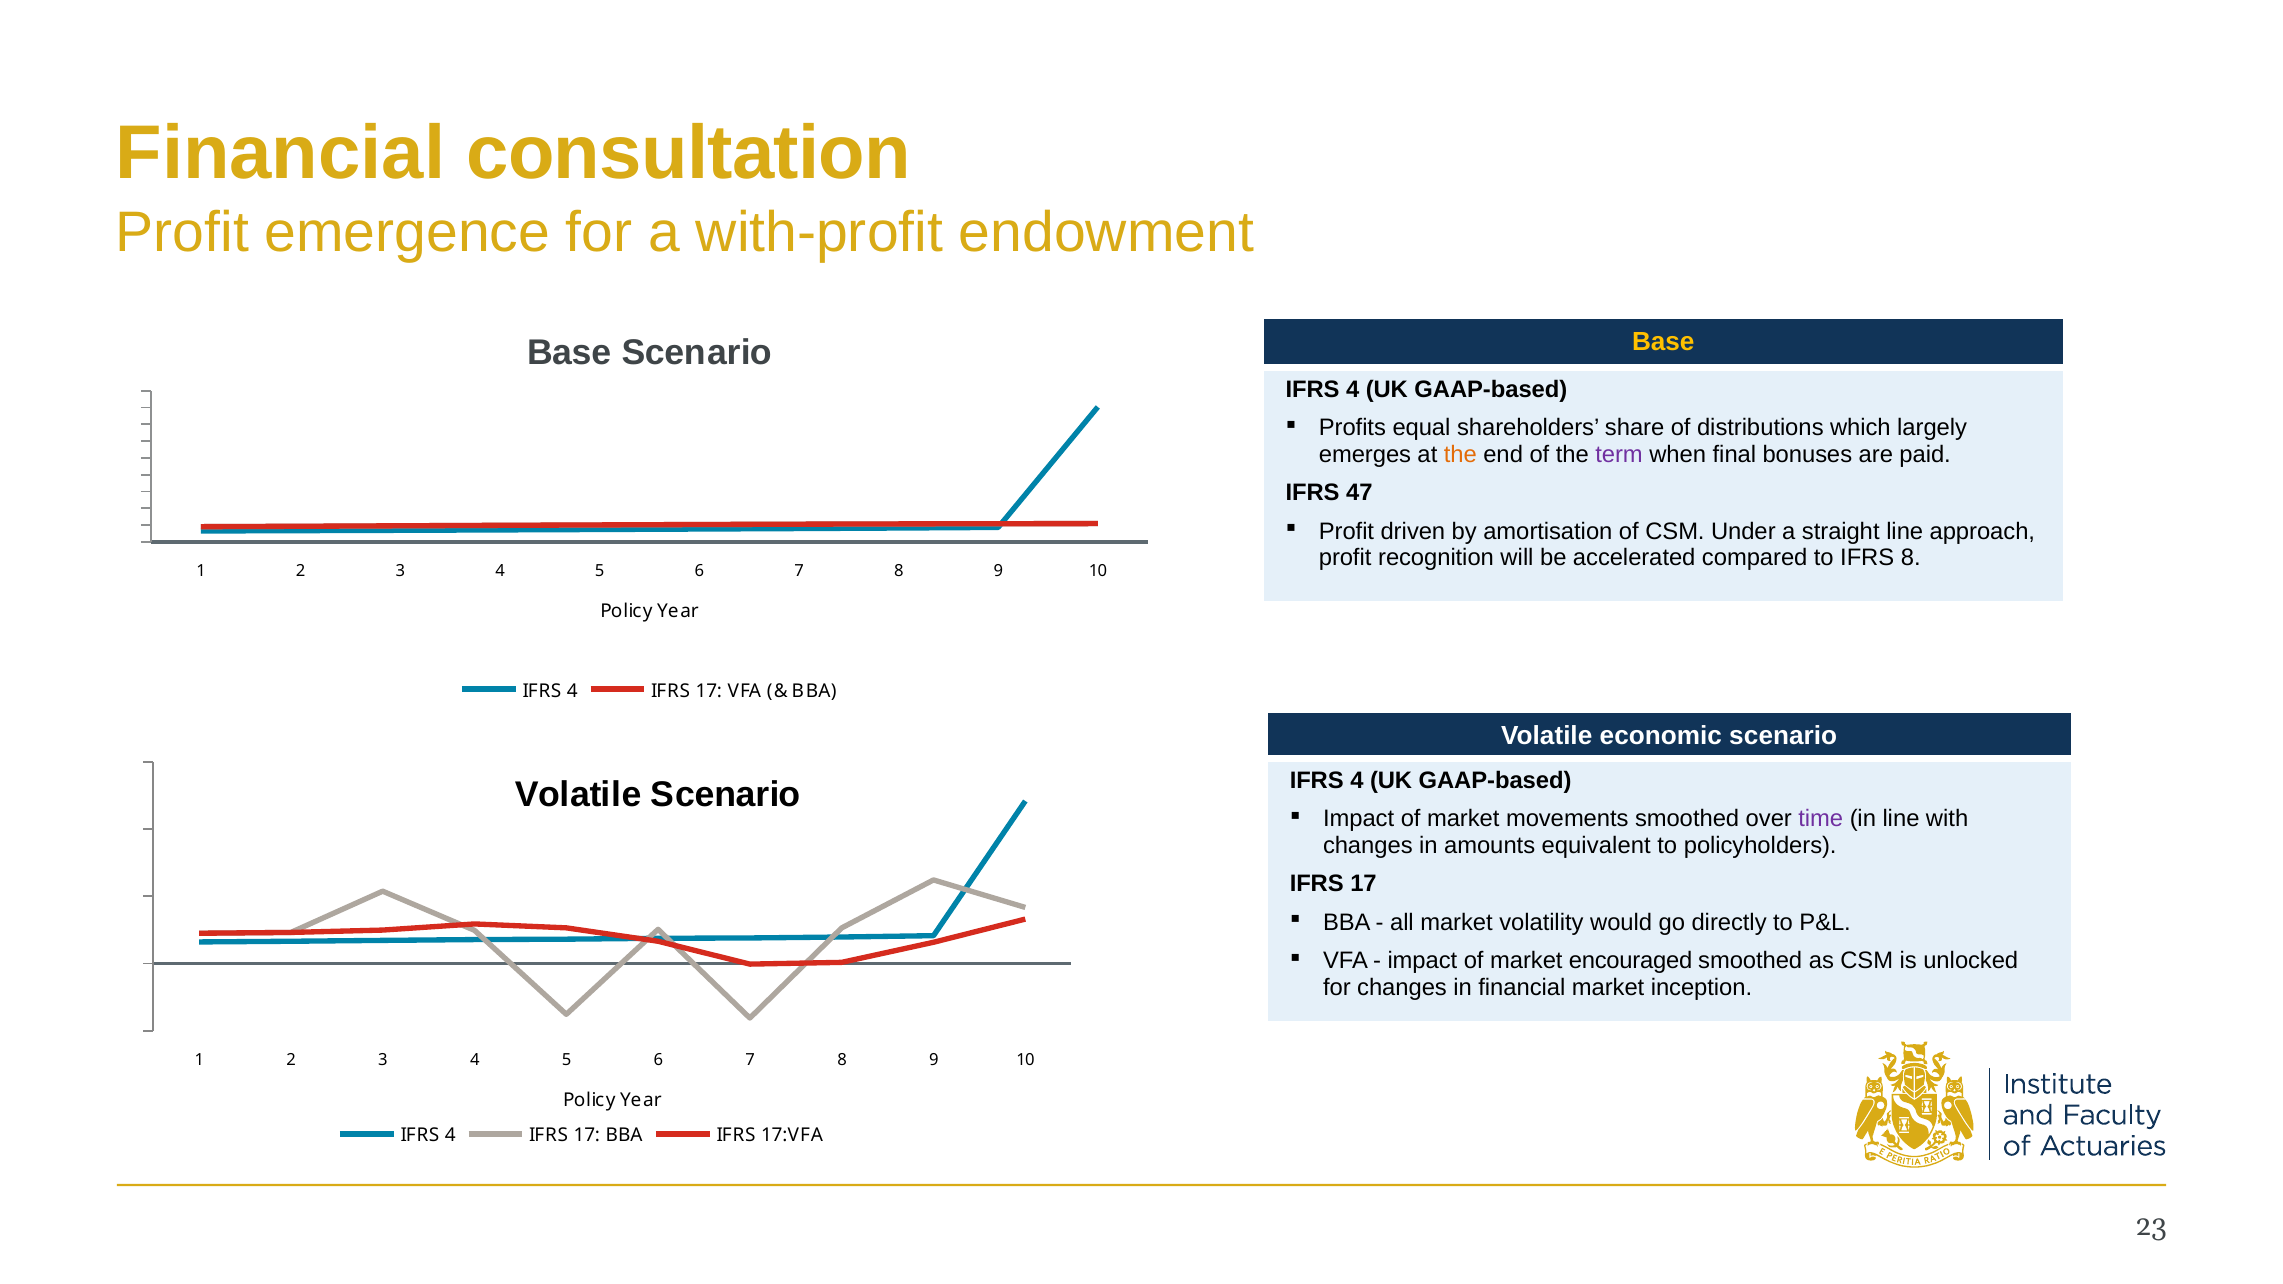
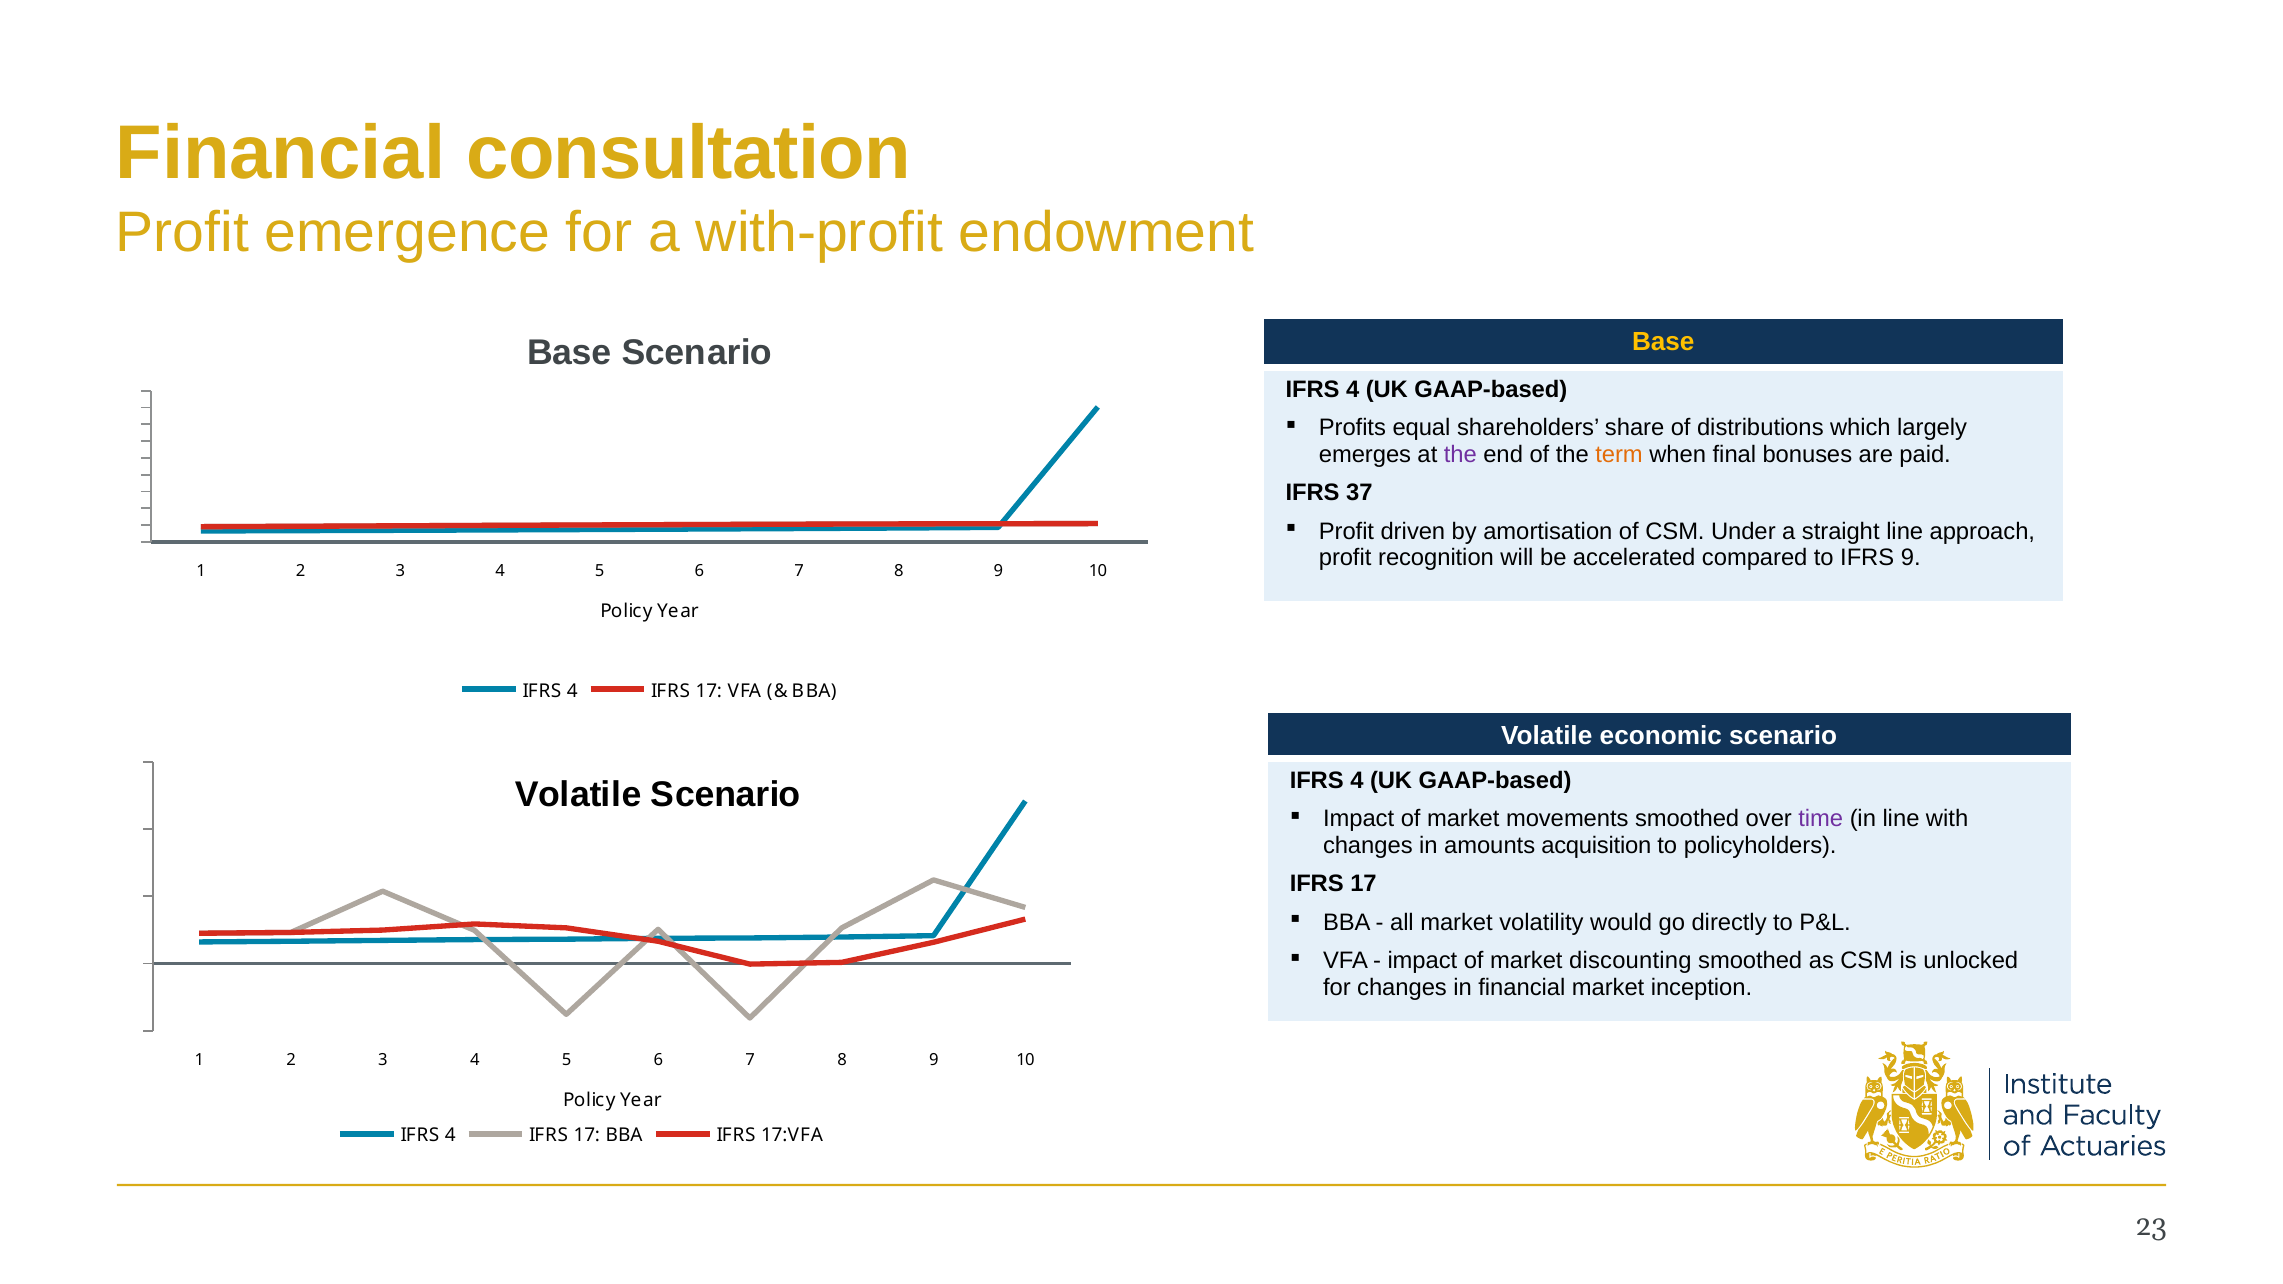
the colour: orange -> purple (1460, 455)
term colour: purple -> orange (1619, 455)
47: 47 -> 37 (1359, 493)
IFRS 8: 8 -> 9 (1911, 558)
equivalent: equivalent -> acquisition (1596, 846)
encouraged: encouraged -> discounting (1630, 961)
